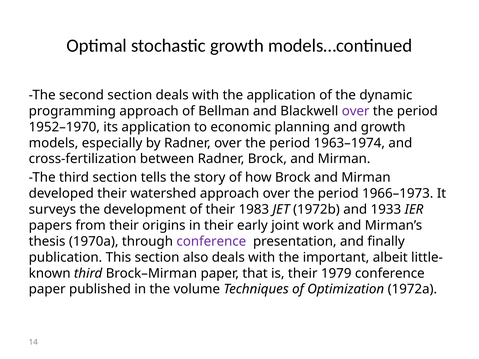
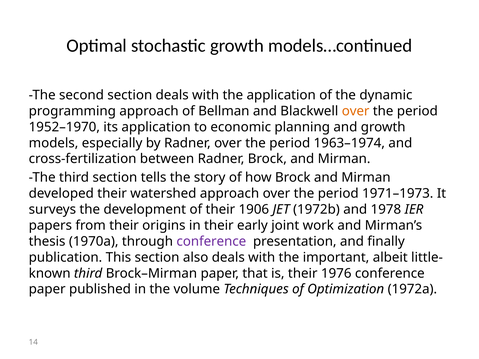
over colour: purple -> orange (356, 111)
1966–1973: 1966–1973 -> 1971–1973 (398, 194)
1983: 1983 -> 1906 (254, 210)
1933: 1933 -> 1978 (386, 210)
1979: 1979 -> 1976 (336, 274)
